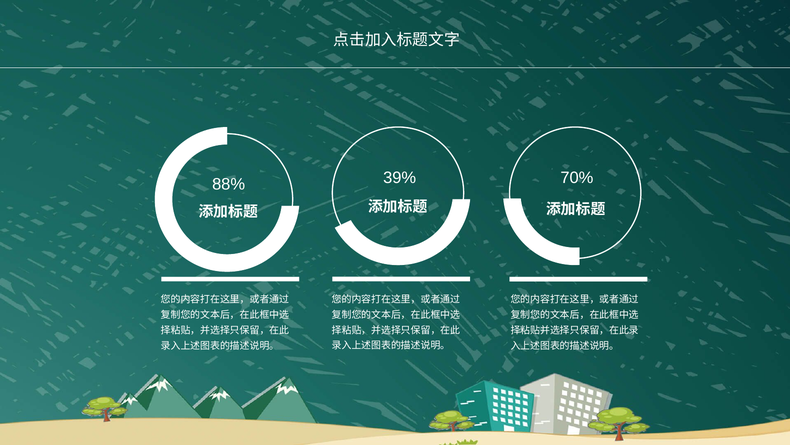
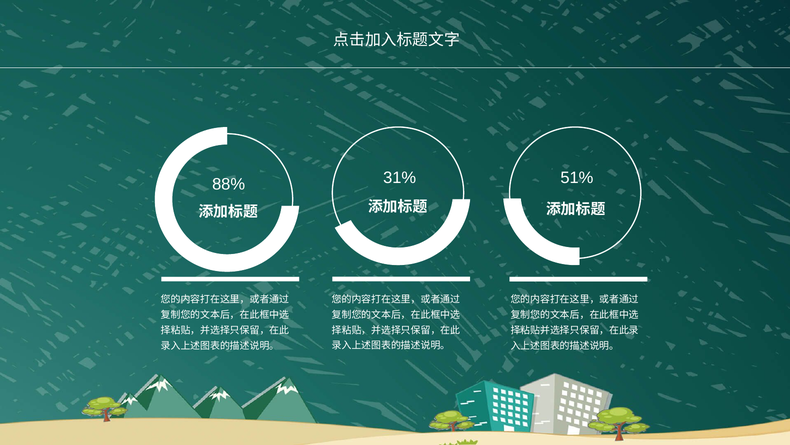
39%: 39% -> 31% (400, 177)
70%: 70% -> 51% (577, 177)
